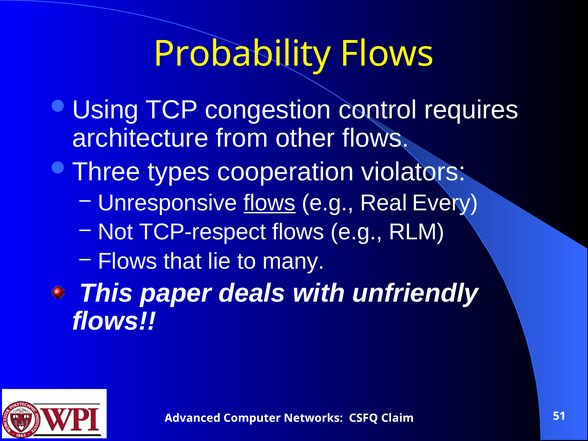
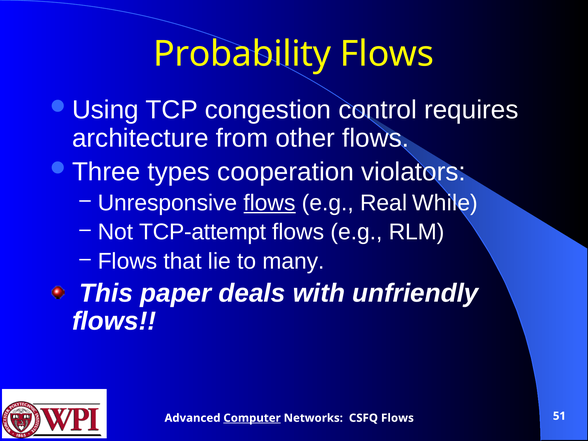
Every: Every -> While (445, 203)
TCP-respect: TCP-respect -> TCP-attempt (203, 232)
Computer underline: none -> present (252, 418)
CSFQ Claim: Claim -> Flows (397, 418)
